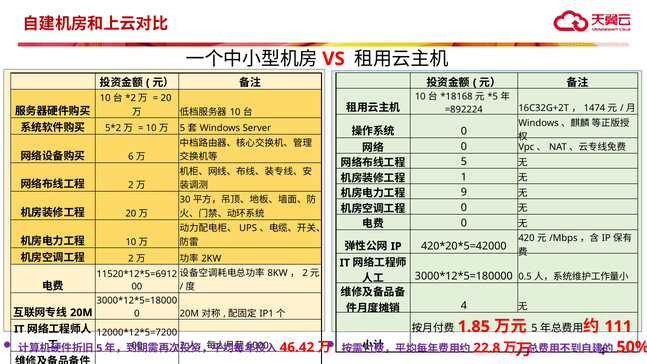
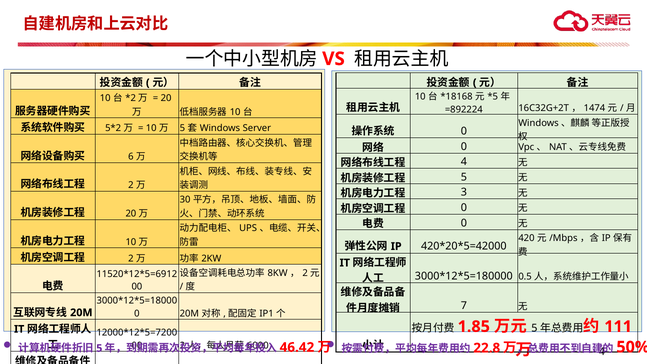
5: 5 -> 4 (464, 162)
1: 1 -> 5 (464, 177)
9: 9 -> 3 (464, 192)
4: 4 -> 7 (464, 306)
